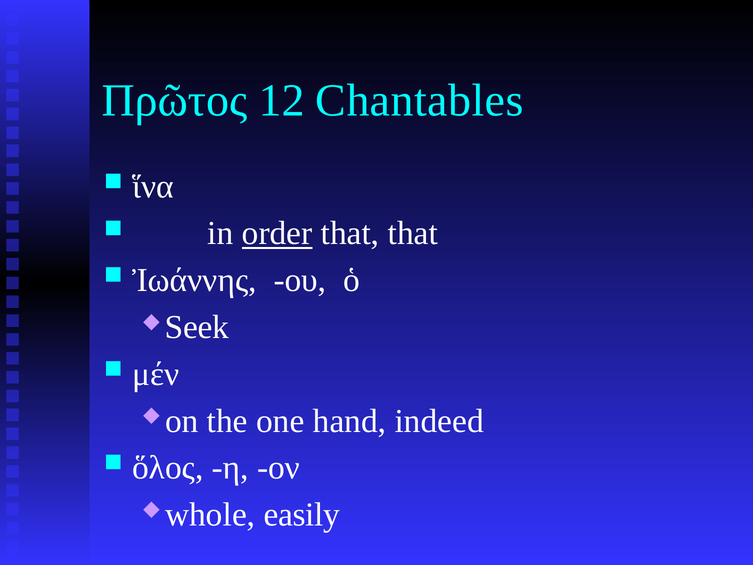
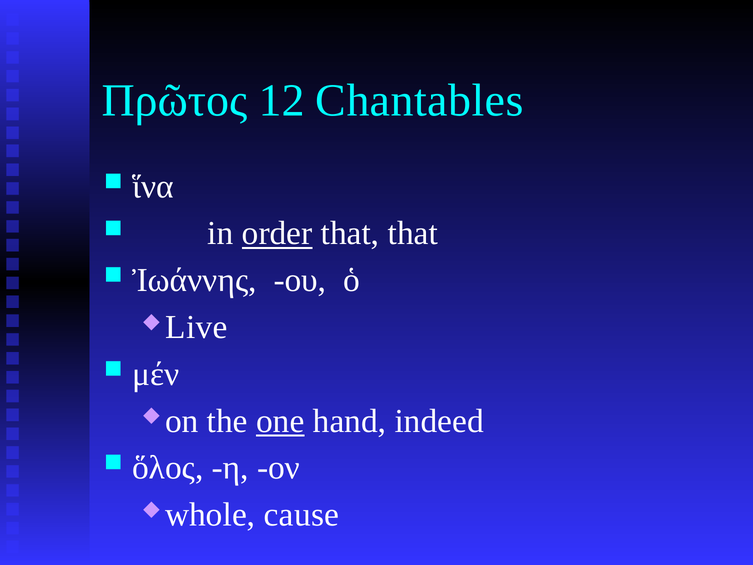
Seek: Seek -> Live (196, 327)
one underline: none -> present (280, 421)
easily: easily -> cause (301, 515)
